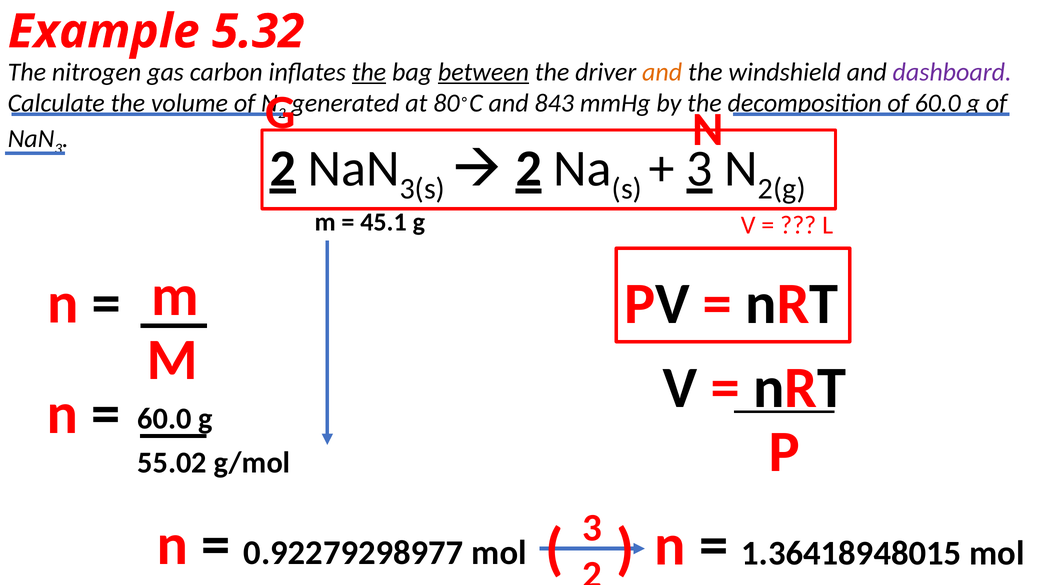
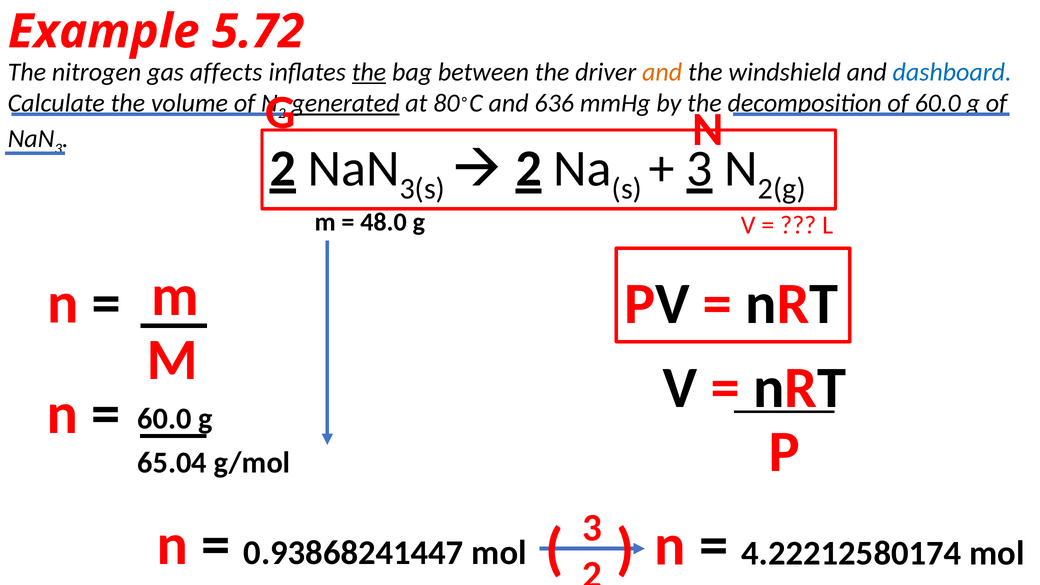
5.32: 5.32 -> 5.72 (258, 32)
carbon: carbon -> affects (226, 72)
between underline: present -> none (484, 72)
dashboard colour: purple -> blue (952, 72)
generated underline: none -> present (345, 103)
843: 843 -> 636 (554, 103)
45.1: 45.1 -> 48.0 (383, 222)
55.02: 55.02 -> 65.04 (172, 463)
0.92279298977: 0.92279298977 -> 0.93868241447 (353, 553)
1.36418948015: 1.36418948015 -> 4.22212580174 (851, 553)
